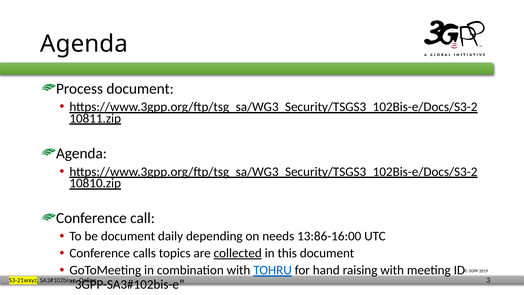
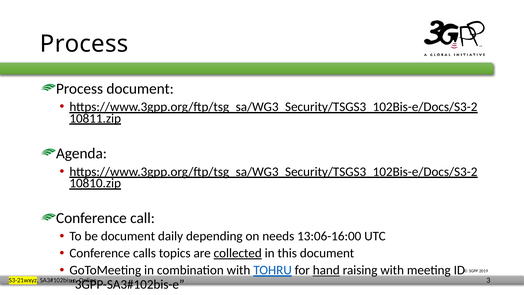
Agenda: Agenda -> Process (84, 44)
13:86-16:00: 13:86-16:00 -> 13:06-16:00 (329, 236)
hand underline: none -> present (326, 270)
